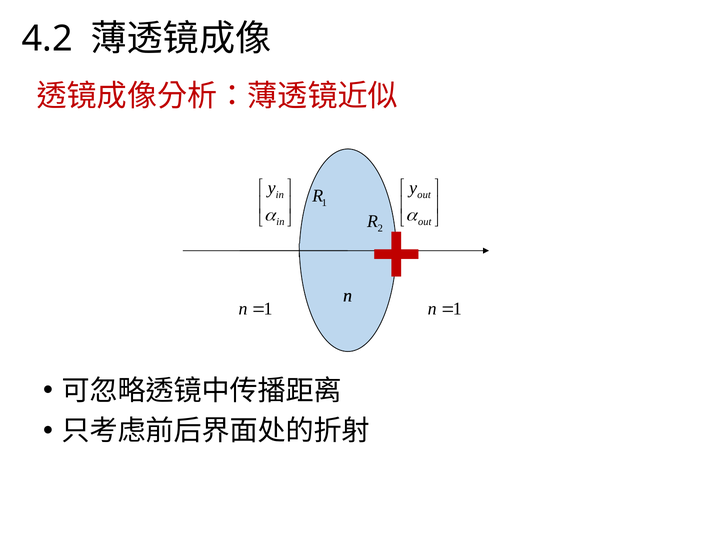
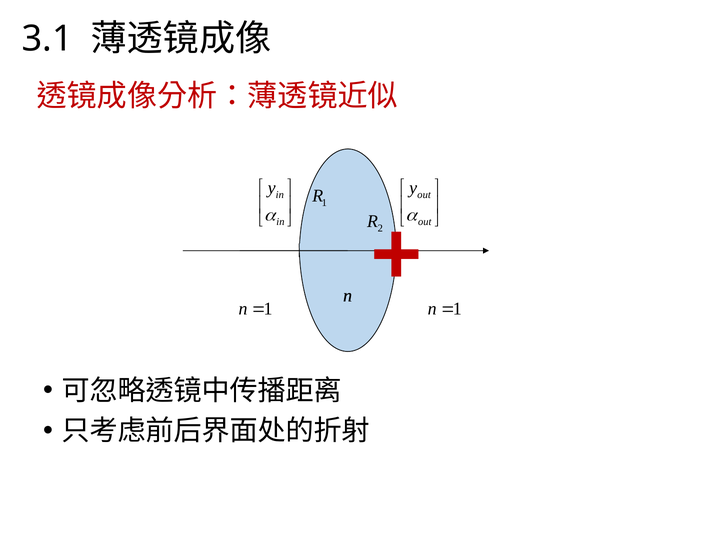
4.2: 4.2 -> 3.1 (47, 39)
